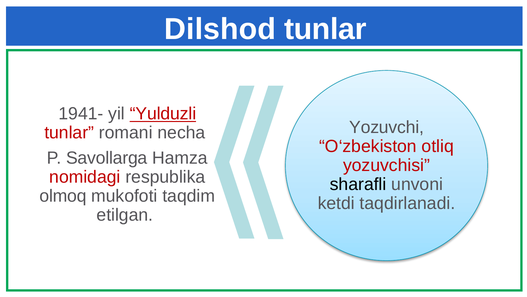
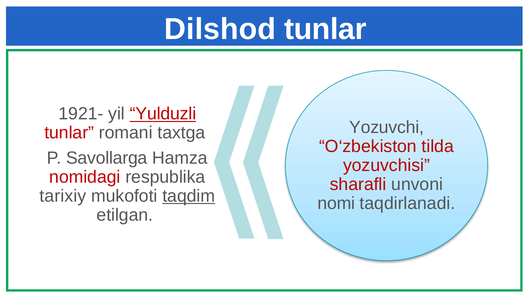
1941-: 1941- -> 1921- (81, 114)
necha: necha -> taxtga (181, 133)
otliq: otliq -> tilda (438, 146)
sharafli colour: black -> red (358, 184)
olmoq: olmoq -> tarixiy (63, 196)
taqdim underline: none -> present (189, 196)
ketdi: ketdi -> nomi (336, 203)
